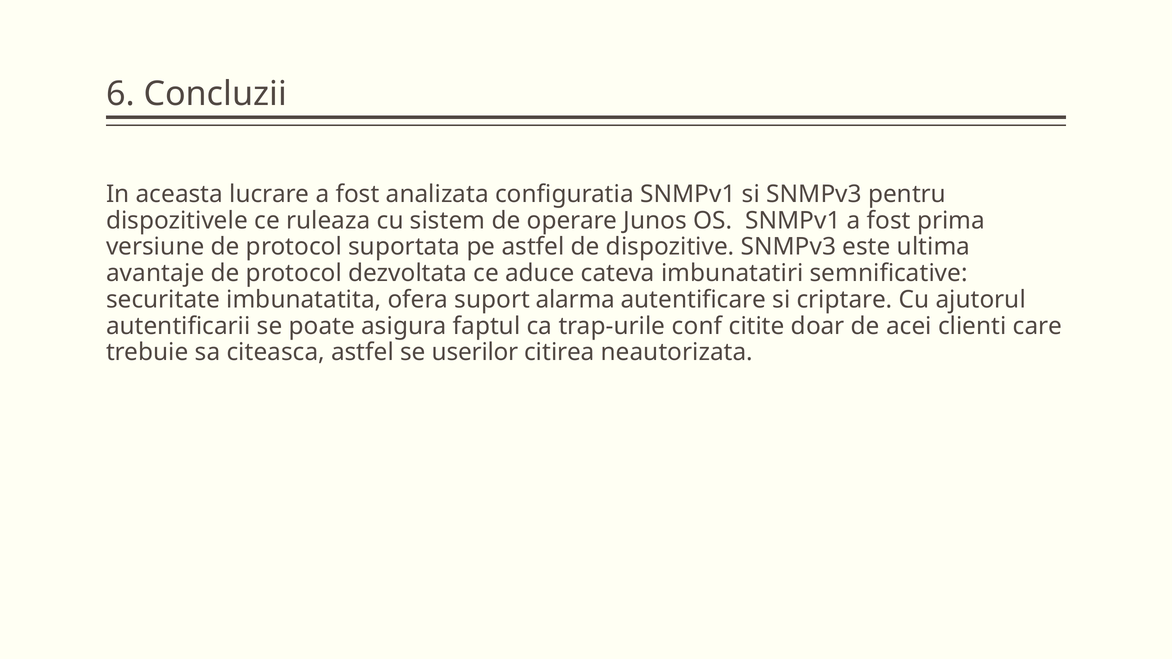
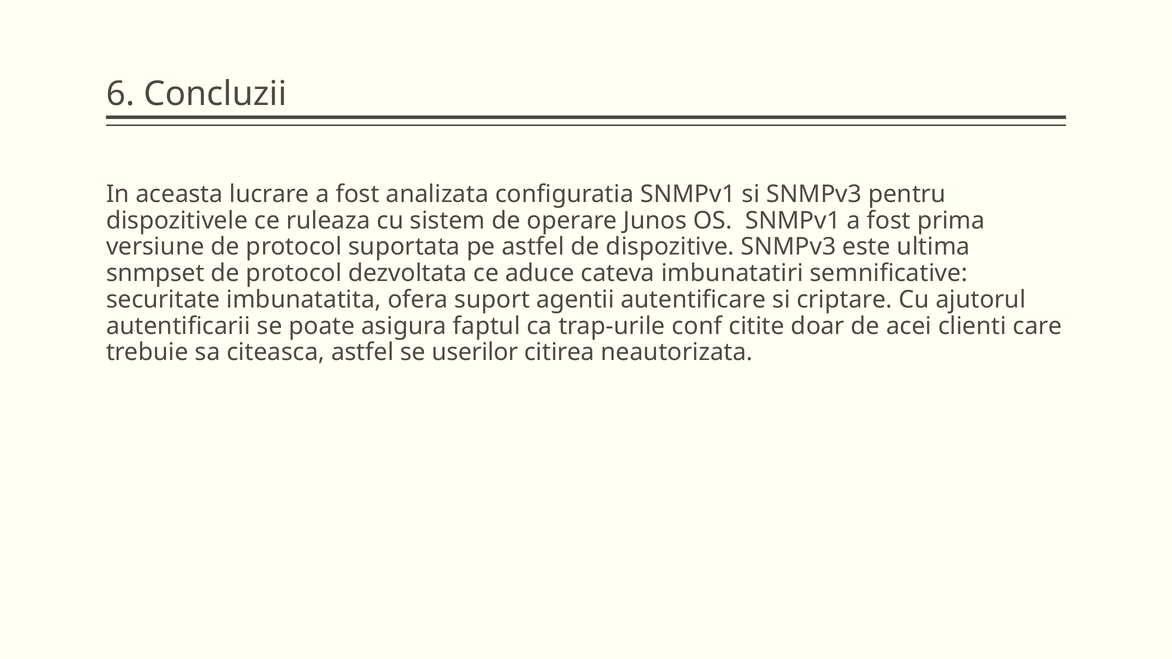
avantaje: avantaje -> snmpset (155, 273)
alarma: alarma -> agentii (575, 300)
